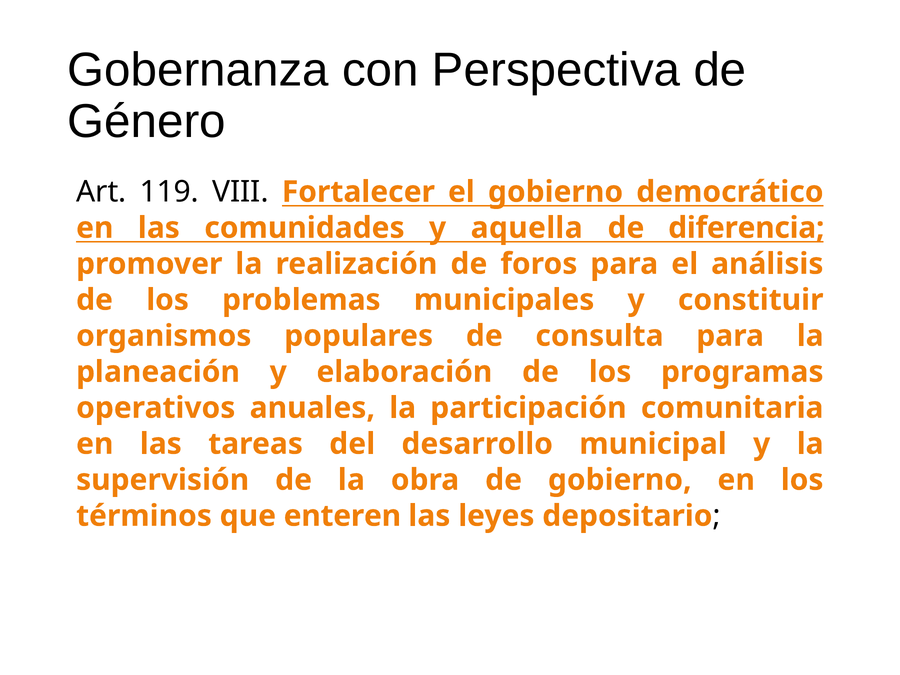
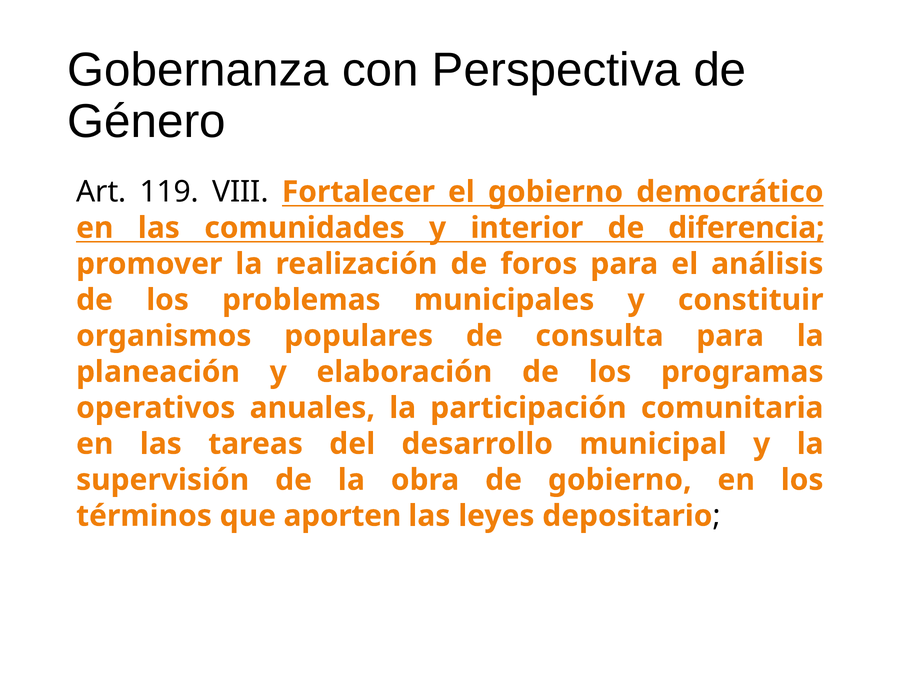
aquella: aquella -> interior (527, 228)
enteren: enteren -> aporten (342, 516)
